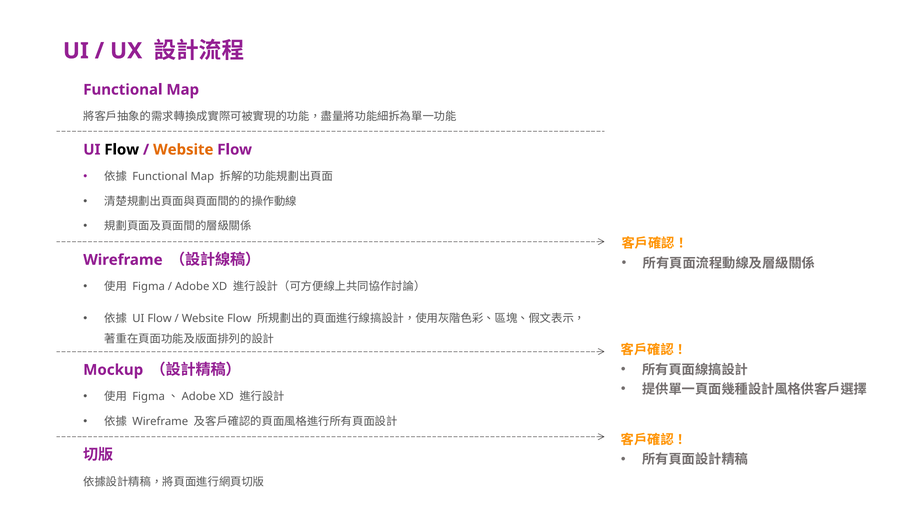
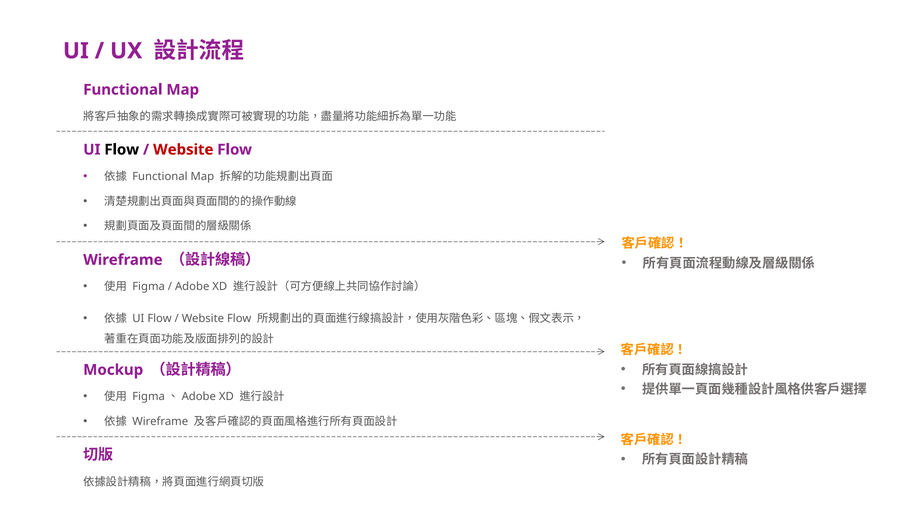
Website colour: orange -> red (183, 150)
